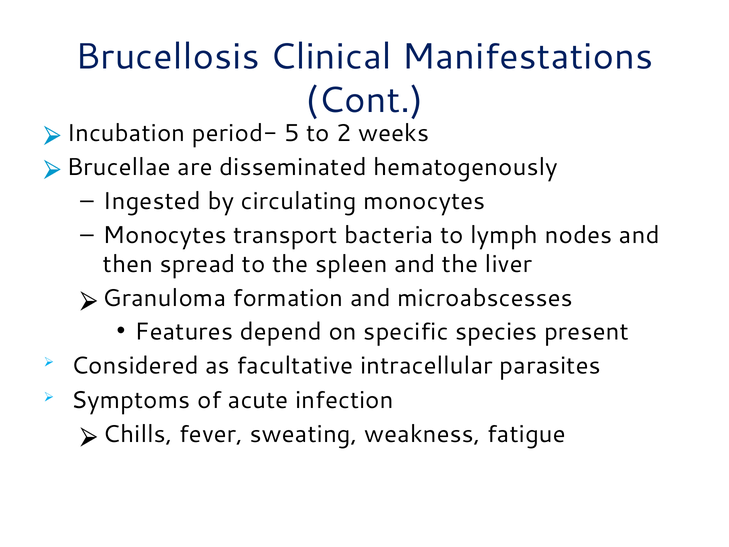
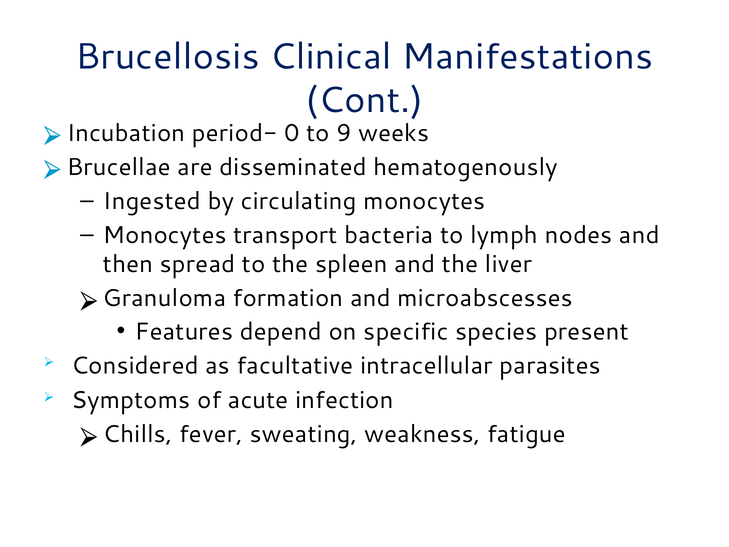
5: 5 -> 0 (292, 133)
2: 2 -> 9 (344, 133)
